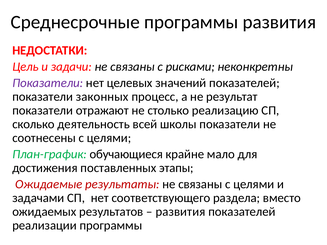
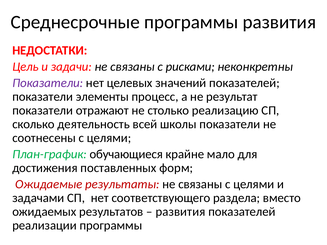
законных: законных -> элементы (102, 97)
этапы: этапы -> форм (176, 168)
